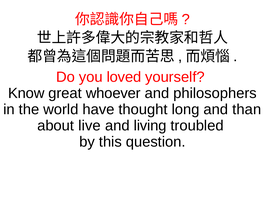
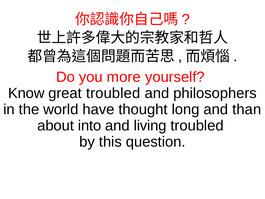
loved: loved -> more (124, 77)
great whoever: whoever -> troubled (113, 93)
live: live -> into (90, 125)
